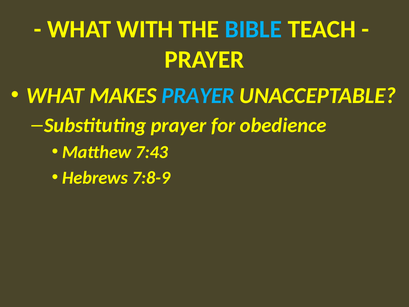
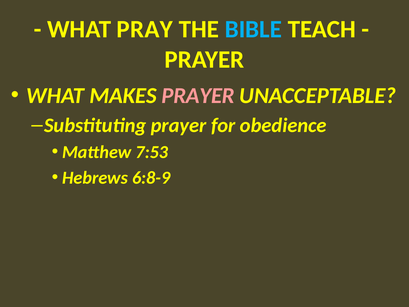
WITH: WITH -> PRAY (145, 29)
PRAYER colour: light blue -> pink (198, 96)
7:43: 7:43 -> 7:53 (152, 152)
7:8-9: 7:8-9 -> 6:8-9 (151, 178)
